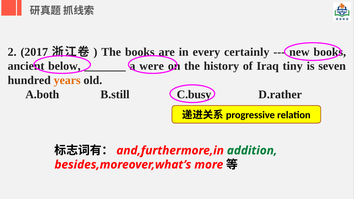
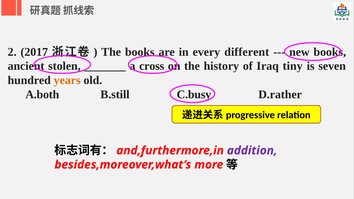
certainly: certainly -> different (247, 52)
below: below -> stolen (64, 66)
were: were -> cross (152, 66)
addition colour: green -> purple (252, 151)
